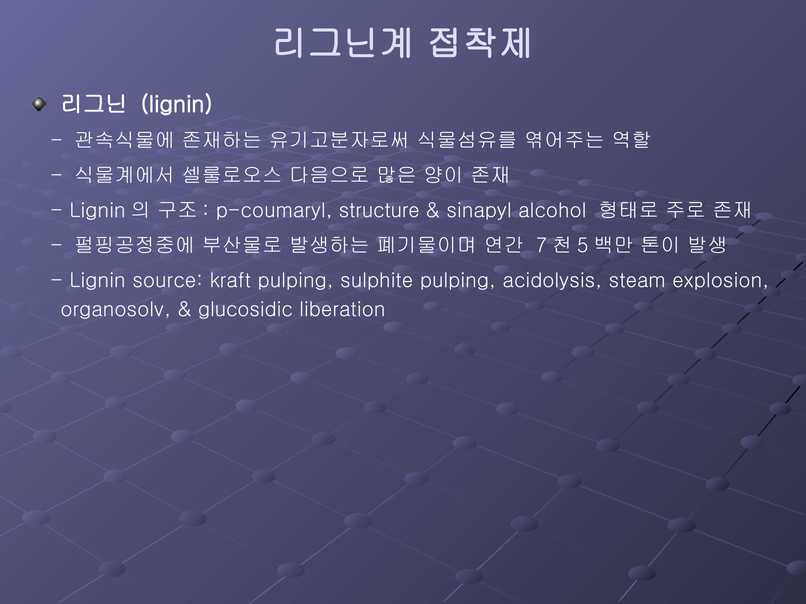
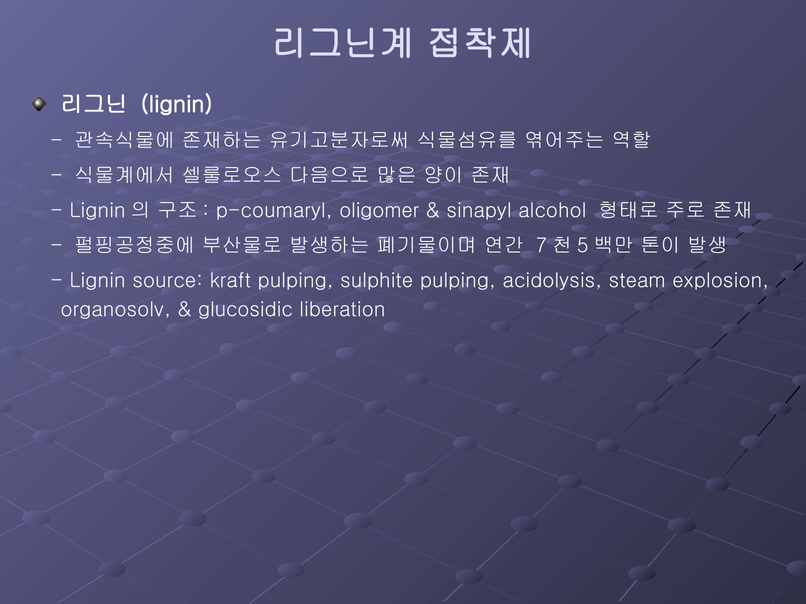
structure: structure -> oligomer (379, 211)
